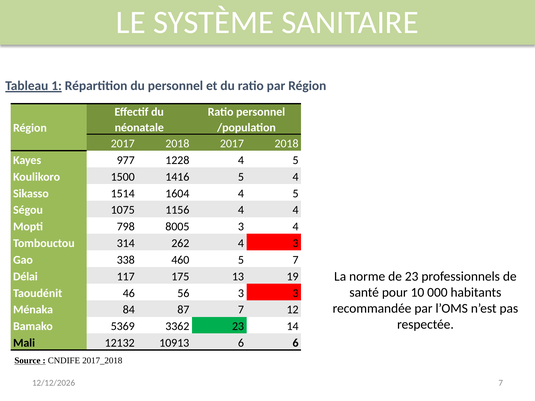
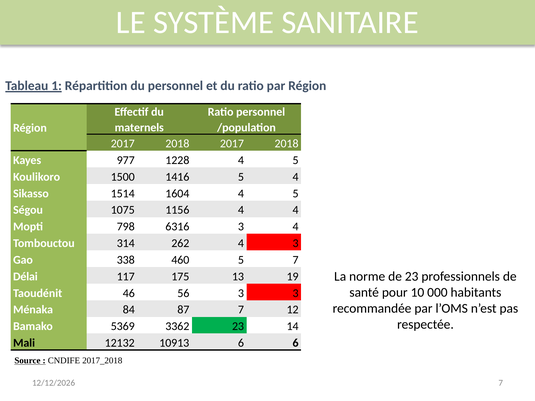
néonatale: néonatale -> maternels (139, 128)
8005: 8005 -> 6316 (177, 227)
